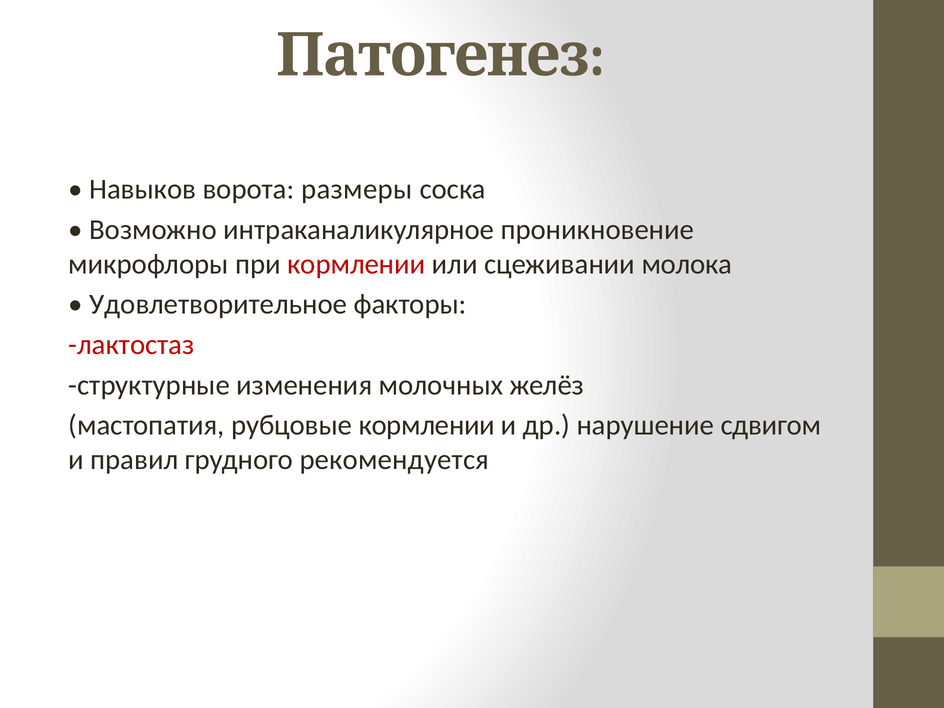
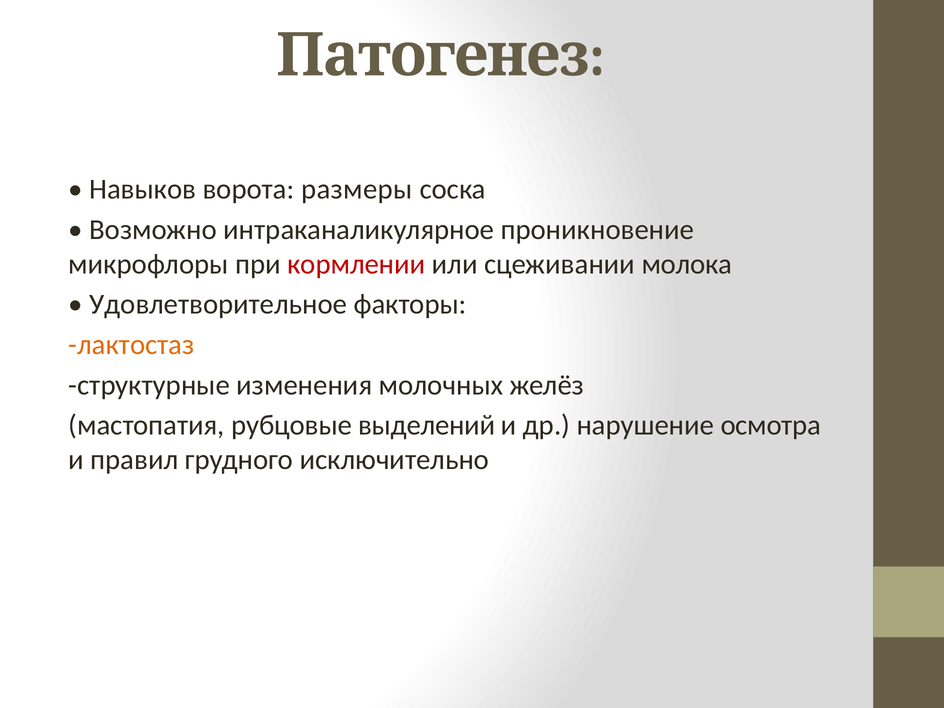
лактостаз colour: red -> orange (131, 345)
рубцовые кормлении: кормлении -> выделений (427, 425)
сдвигом: сдвигом -> осмотра (771, 425)
рекомендуется: рекомендуется -> исключительно (394, 460)
